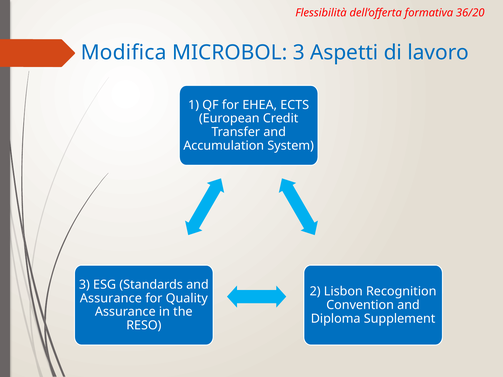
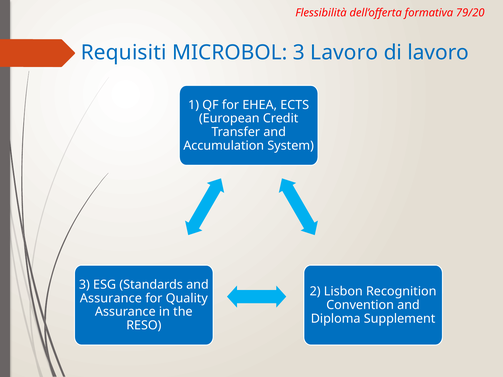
36/20: 36/20 -> 79/20 (470, 13)
Modifica: Modifica -> Requisiti (124, 53)
3 Aspetti: Aspetti -> Lavoro (344, 53)
